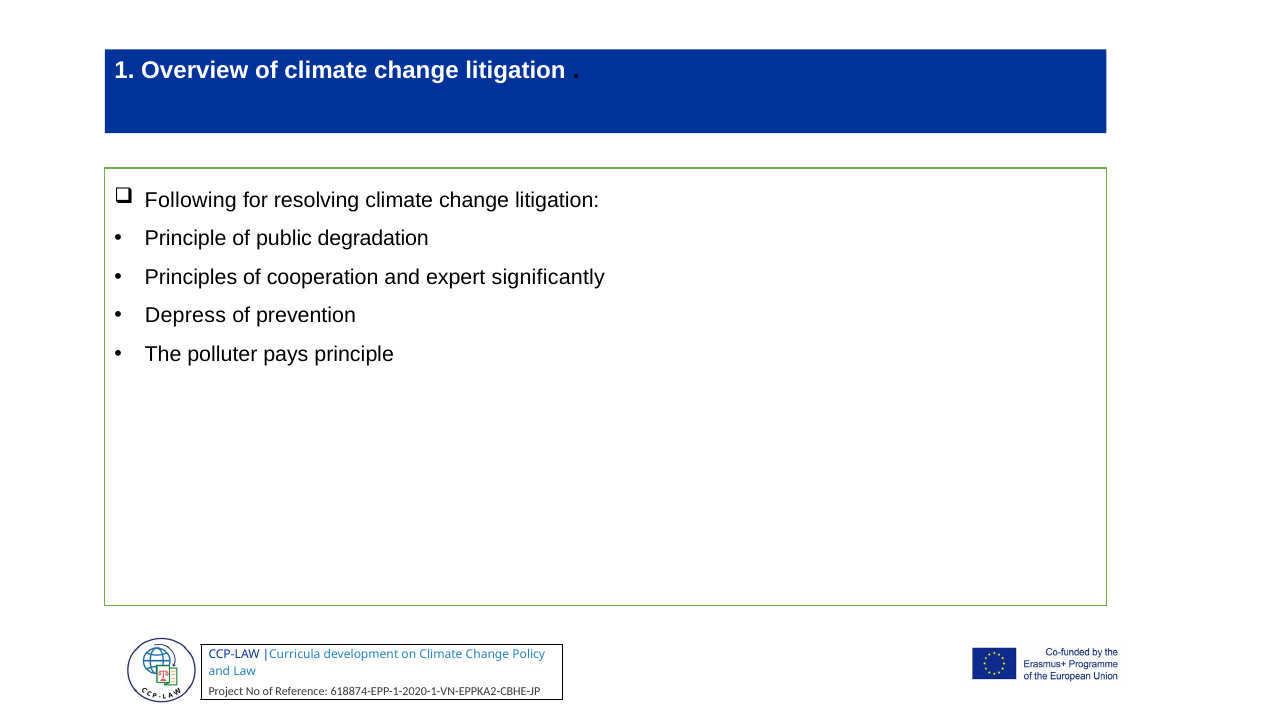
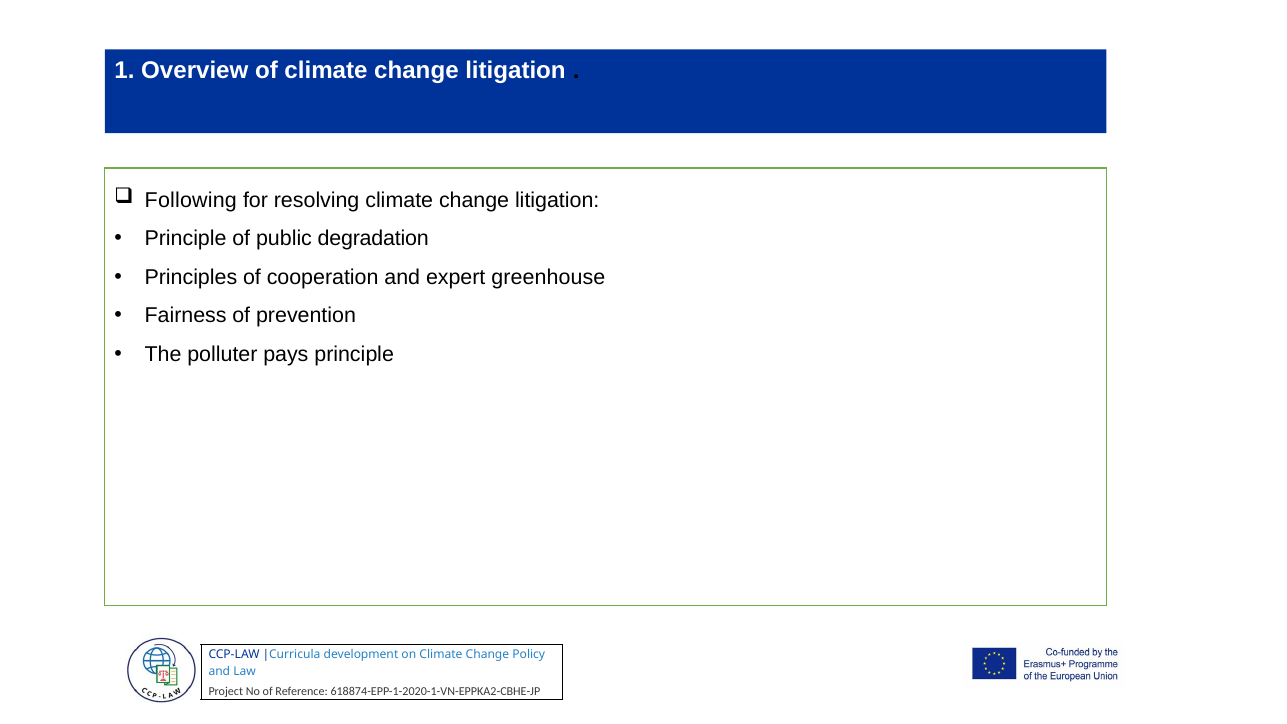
significantly: significantly -> greenhouse (548, 277)
Depress: Depress -> Fairness (186, 316)
